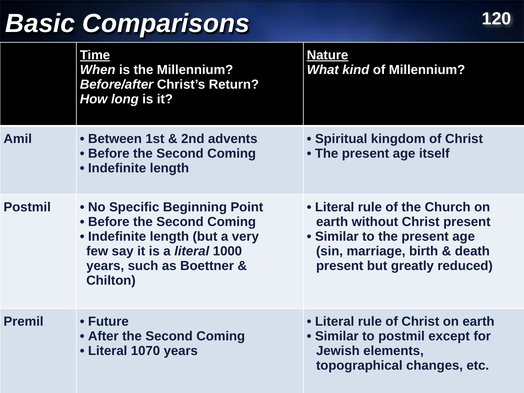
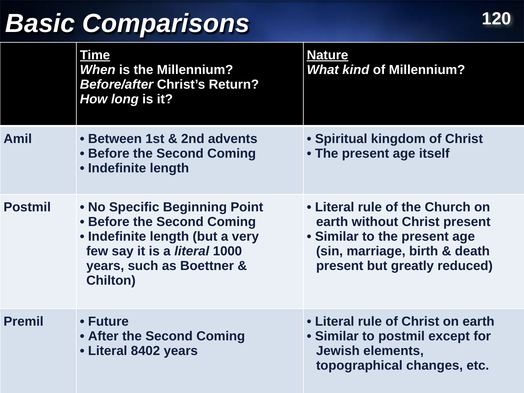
1070: 1070 -> 8402 (145, 351)
